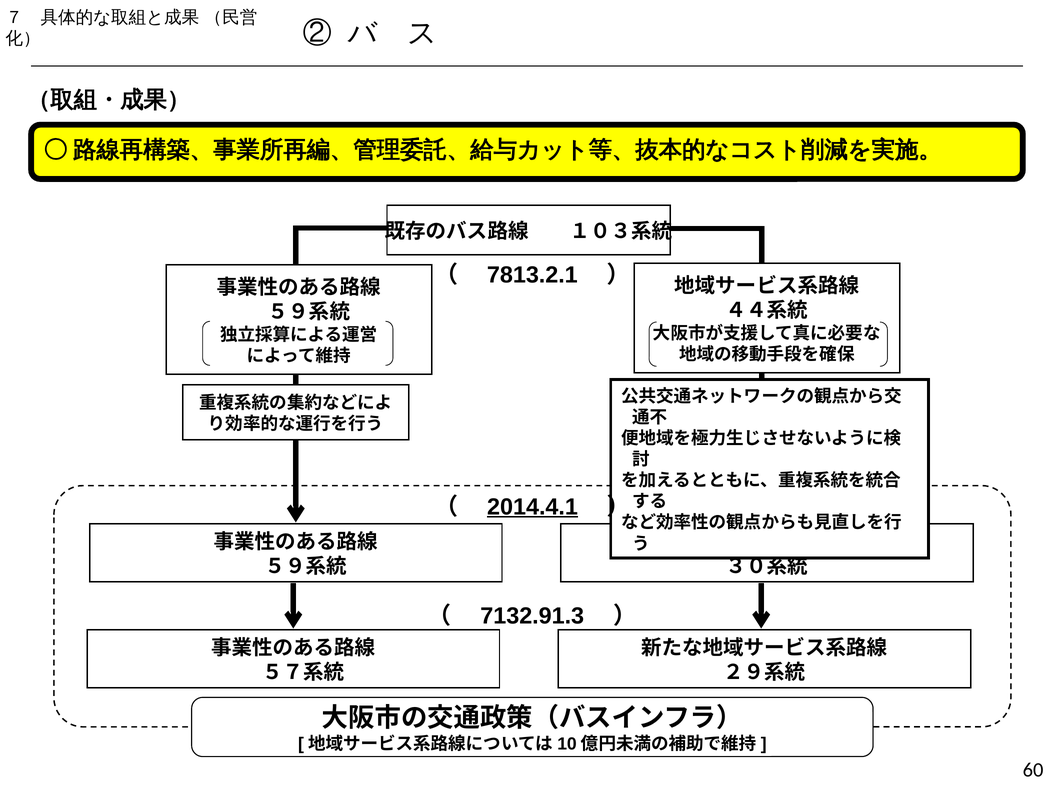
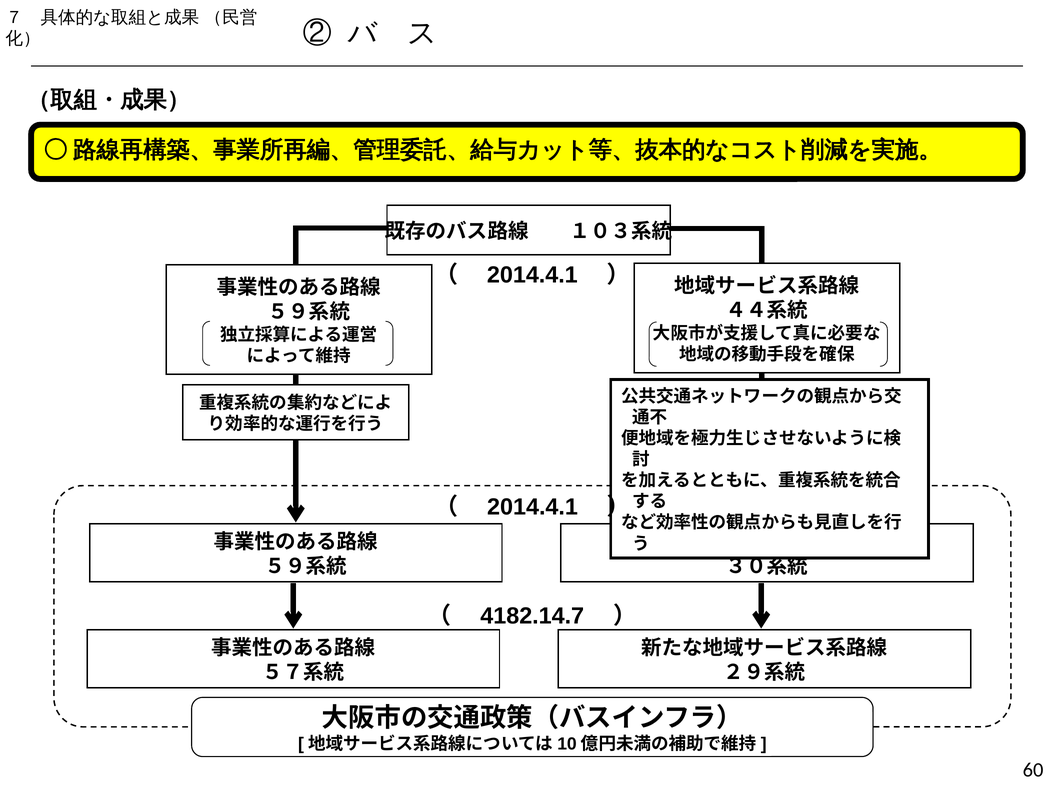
7813.2.1: 7813.2.1 -> 2014.4.1 (532, 275)
2014.4.1 underline: present -> none (533, 507)
7132.91.3: 7132.91.3 -> 4182.14.7 (532, 616)
